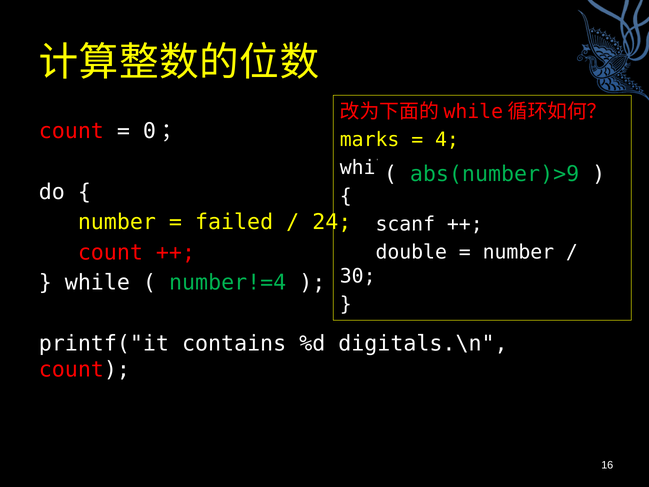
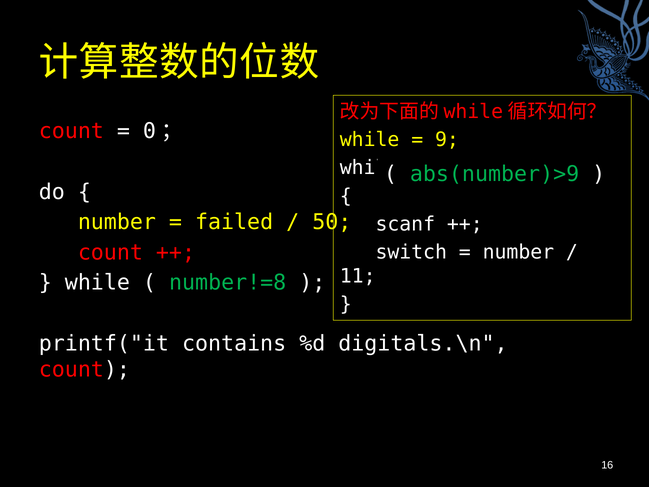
marks: marks -> while (370, 140)
4: 4 -> 9 (447, 140)
24: 24 -> 50 (332, 222)
double: double -> switch (411, 252)
30: 30 -> 11 (358, 276)
number!=4: number!=4 -> number!=8 (228, 283)
